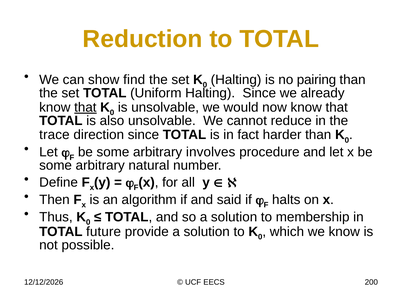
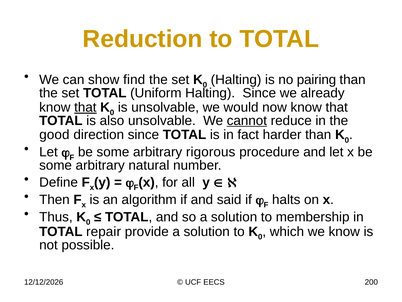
cannot underline: none -> present (247, 120)
trace: trace -> good (54, 135)
involves: involves -> rigorous (211, 152)
future: future -> repair (104, 231)
